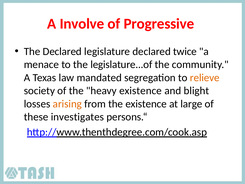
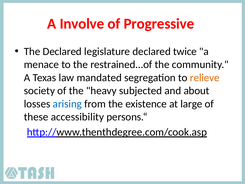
legislature...of: legislature...of -> restrained...of (121, 64)
heavy existence: existence -> subjected (141, 91)
blight: blight -> about (197, 91)
arising colour: orange -> blue (67, 104)
investigates: investigates -> accessibility (77, 117)
